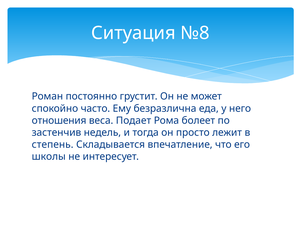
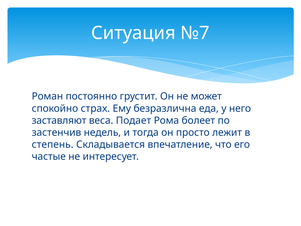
№8: №8 -> №7 (195, 33)
часто: часто -> страх (95, 108)
отношения: отношения -> заставляют (59, 120)
школы: школы -> частые (49, 157)
